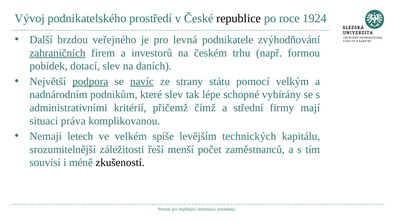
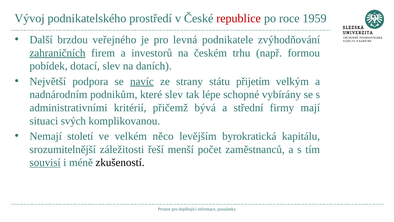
republice colour: black -> red (239, 18)
1924: 1924 -> 1959 (315, 18)
podpora underline: present -> none (90, 81)
pomocí: pomocí -> přijetím (253, 81)
čímž: čímž -> bývá (205, 108)
práva: práva -> svých (73, 121)
letech: letech -> století (80, 136)
spíše: spíše -> něco (163, 136)
technických: technických -> byrokratická (249, 136)
souvisí underline: none -> present (45, 162)
